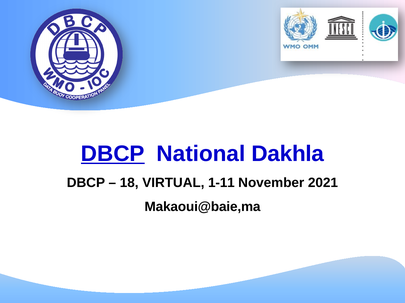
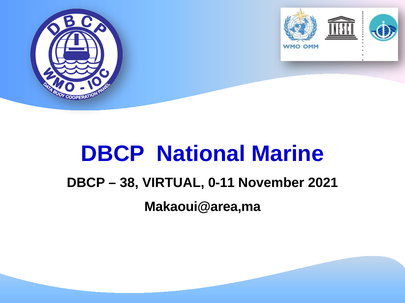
DBCP underline: present -> none (113, 154)
Dakhla: Dakhla -> Marine (288, 154)
18: 18 -> 38 (129, 183)
1-11: 1-11 -> 0-11 (221, 183)
Makaoui@baie,ma: Makaoui@baie,ma -> Makaoui@area,ma (203, 207)
